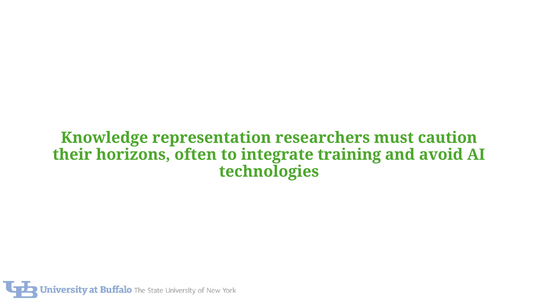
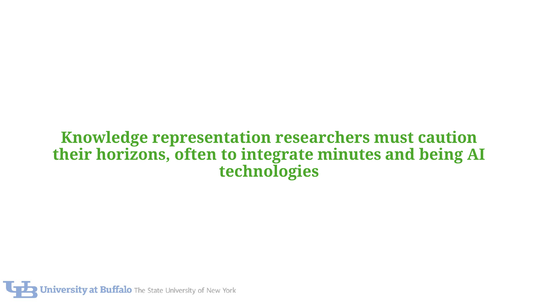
training: training -> minutes (349, 155)
avoid: avoid -> being (441, 155)
